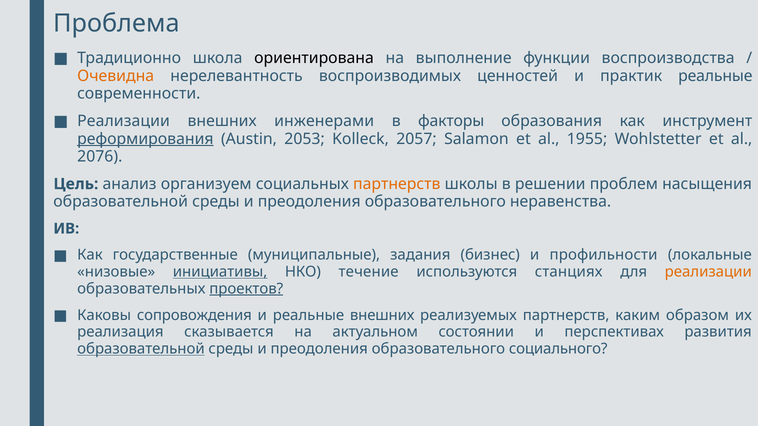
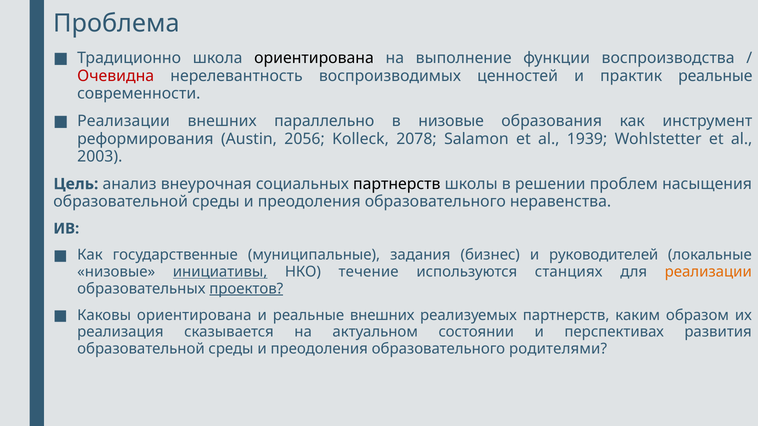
Очевидна colour: orange -> red (116, 76)
инженерами: инженерами -> параллельно (324, 121)
в факторы: факторы -> низовые (451, 121)
реформирования underline: present -> none (145, 139)
2053: 2053 -> 2056 (305, 139)
2057: 2057 -> 2078 (416, 139)
1955: 1955 -> 1939 (587, 139)
2076: 2076 -> 2003 (100, 157)
организуем: организуем -> внеурочная (206, 184)
партнерств colour: orange -> black (397, 184)
профильности: профильности -> руководителей (604, 255)
Каковы сопровождения: сопровождения -> ориентирована (194, 315)
образовательной underline: present -> none (141, 349)
социального: социального -> родителями (558, 349)
